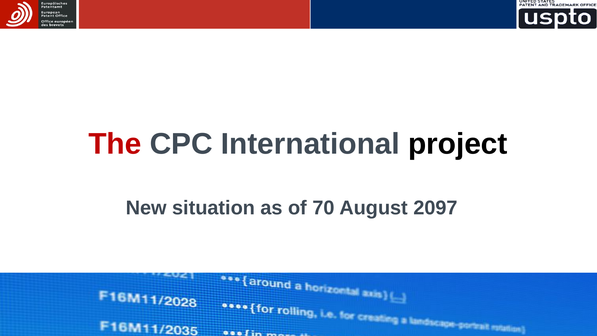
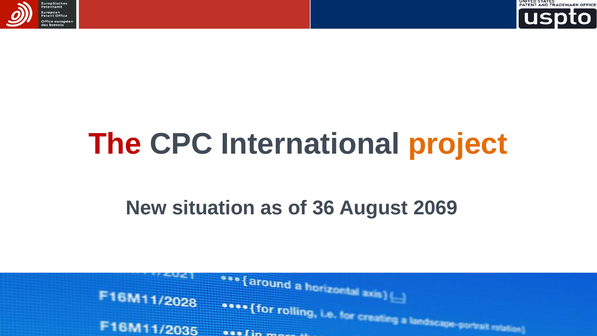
project colour: black -> orange (458, 144)
70: 70 -> 36 (324, 208)
2097: 2097 -> 2069 (436, 208)
